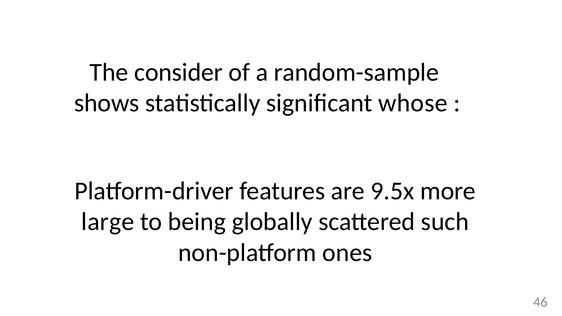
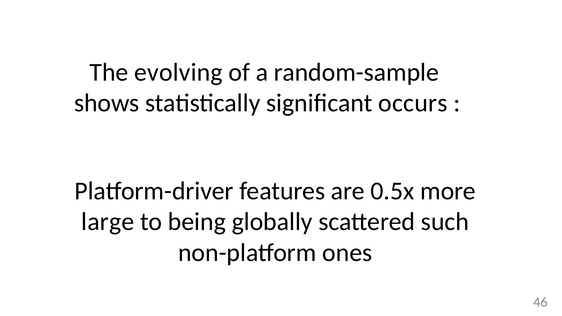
consider: consider -> evolving (178, 72)
whose: whose -> occurs (413, 103)
9.5x: 9.5x -> 0.5x (392, 191)
